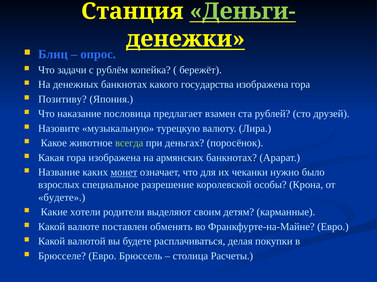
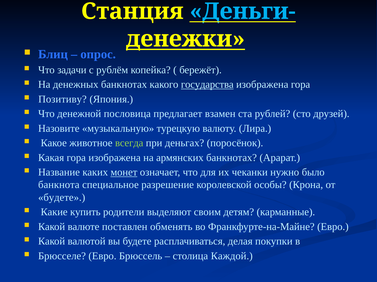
Деньги- colour: light green -> light blue (243, 11)
государства underline: none -> present (207, 85)
наказание: наказание -> денежной (79, 114)
взрослых: взрослых -> банкнота (59, 185)
хотели: хотели -> купить (85, 213)
Расчеты: Расчеты -> Каждой (232, 257)
